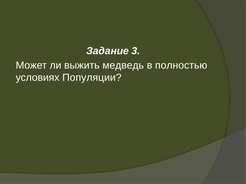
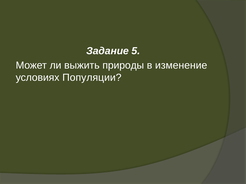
3: 3 -> 5 (136, 51)
медведь: медведь -> природы (123, 65)
полностью: полностью -> изменение (181, 65)
